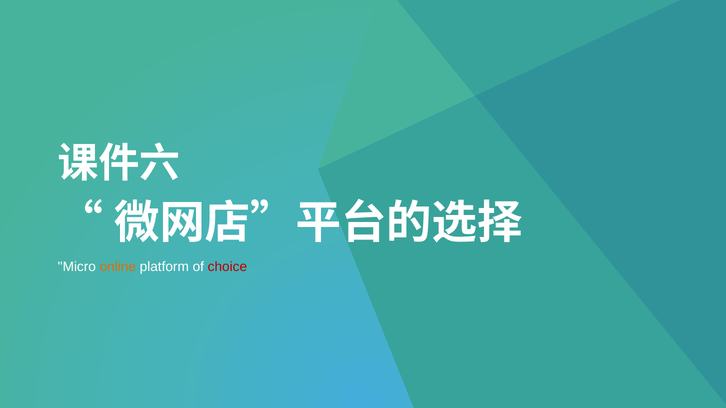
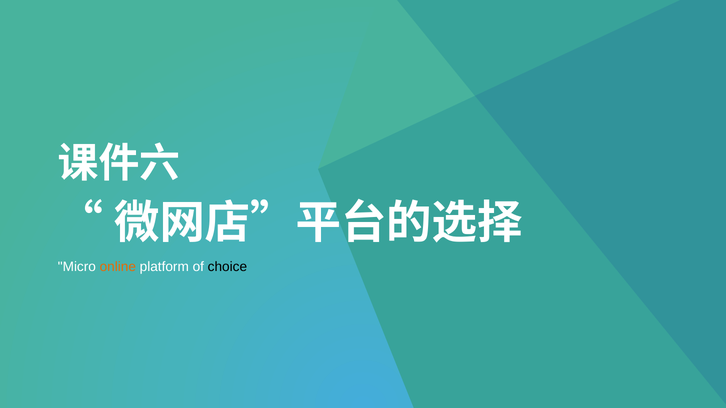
choice colour: red -> black (227, 267)
